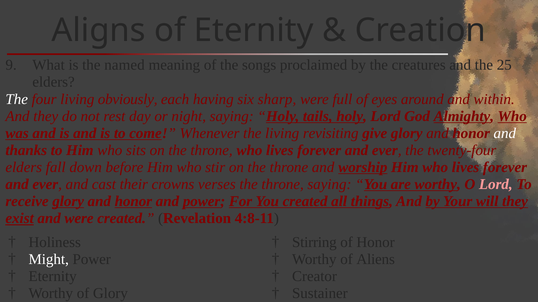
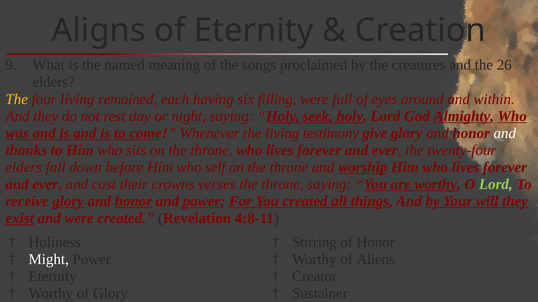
25: 25 -> 26 (504, 65)
The colour: white -> yellow (17, 99)
obviously: obviously -> remained (128, 99)
sharp: sharp -> filling (277, 99)
tails: tails -> seek (318, 116)
revisiting: revisiting -> testimony (331, 133)
stir: stir -> self (215, 168)
Lord colour: pink -> light green (496, 185)
